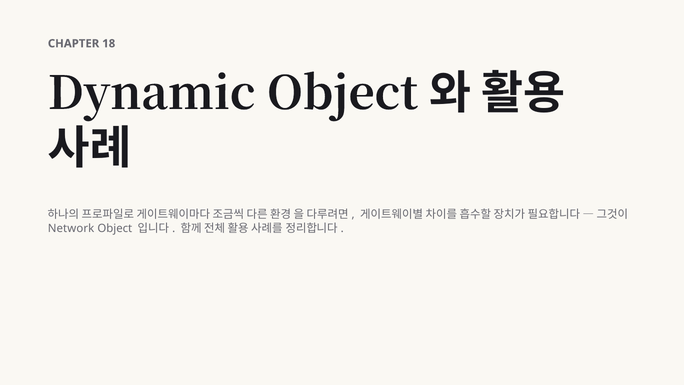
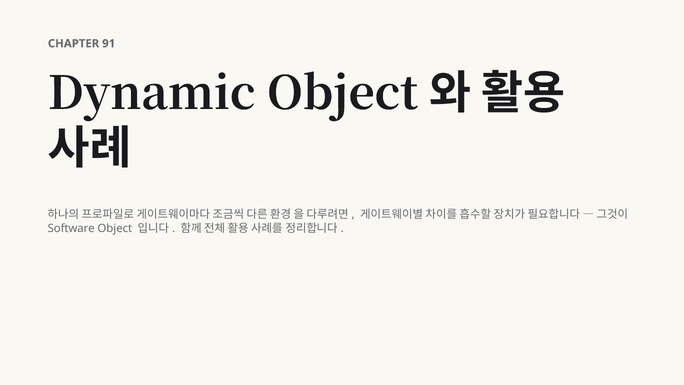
18: 18 -> 91 (109, 44)
Network: Network -> Software (71, 228)
